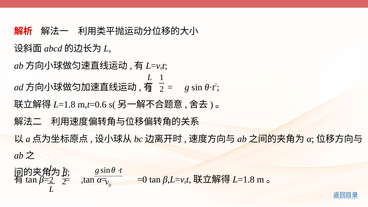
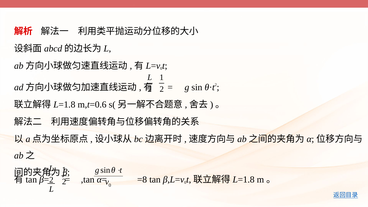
=0: =0 -> =8 (142, 180)
